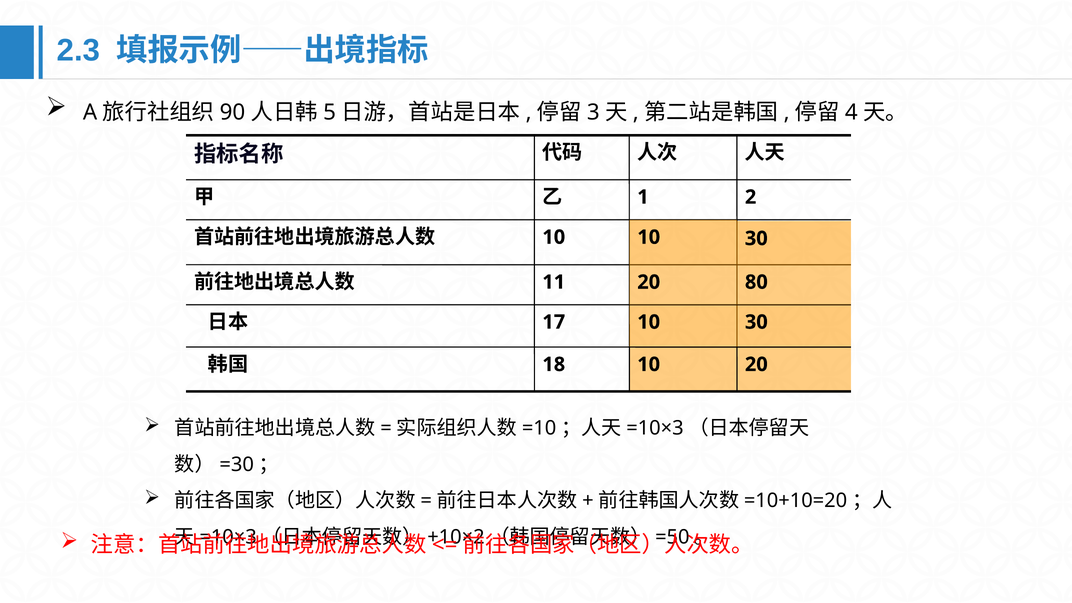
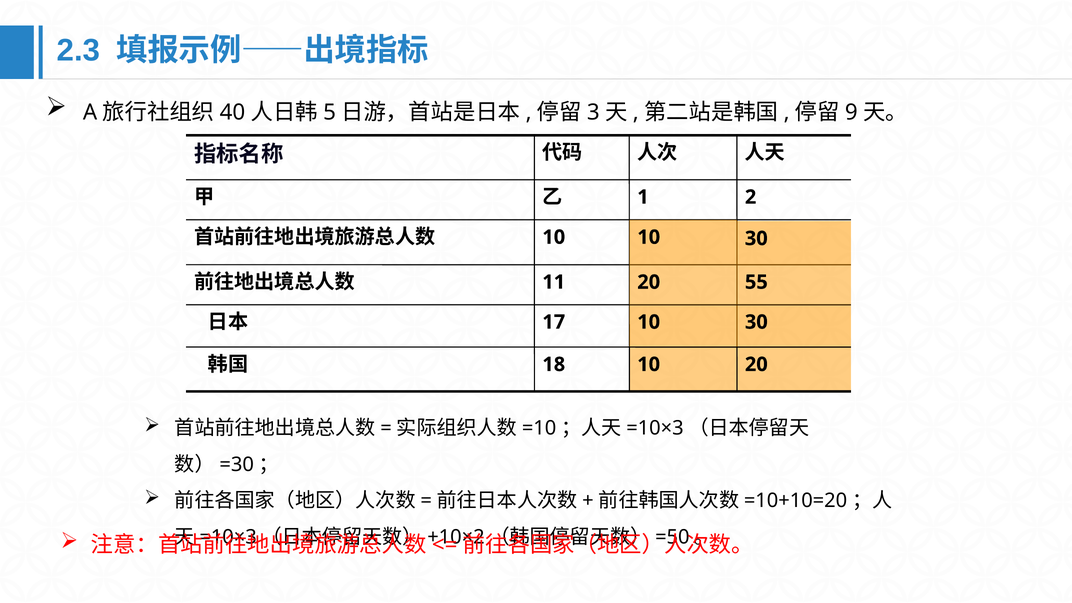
90: 90 -> 40 (233, 113)
4: 4 -> 9 (851, 113)
80: 80 -> 55 (756, 282)
